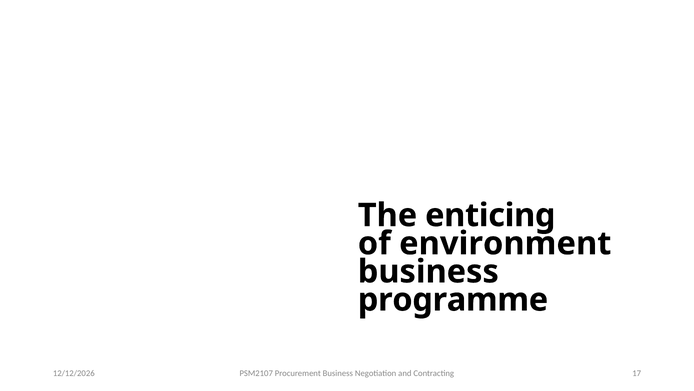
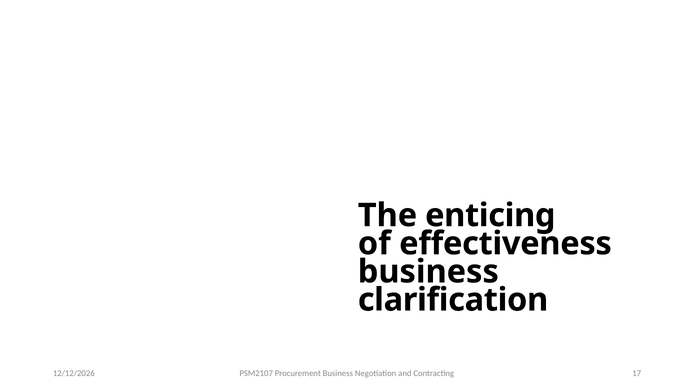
environment: environment -> effectiveness (505, 243)
programme: programme -> clarification (453, 299)
